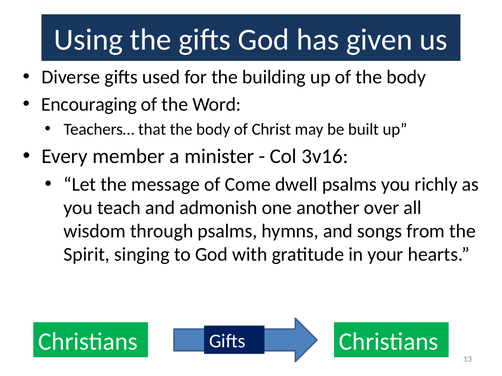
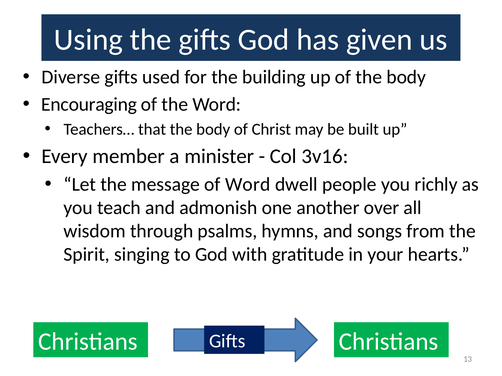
of Come: Come -> Word (248, 185)
dwell psalms: psalms -> people (349, 185)
